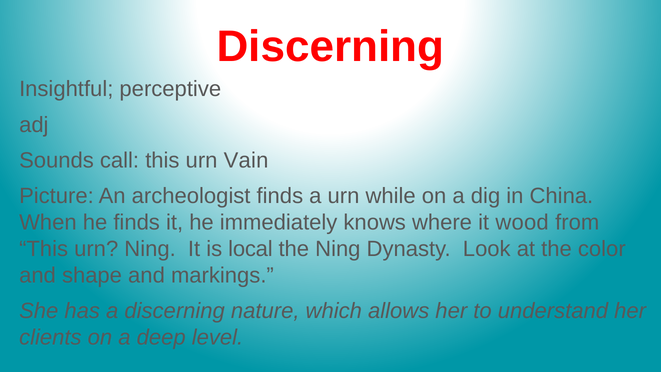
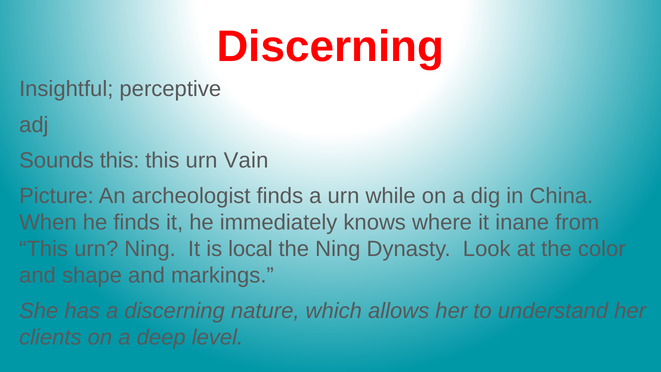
Sounds call: call -> this (120, 160)
wood: wood -> inane (522, 222)
